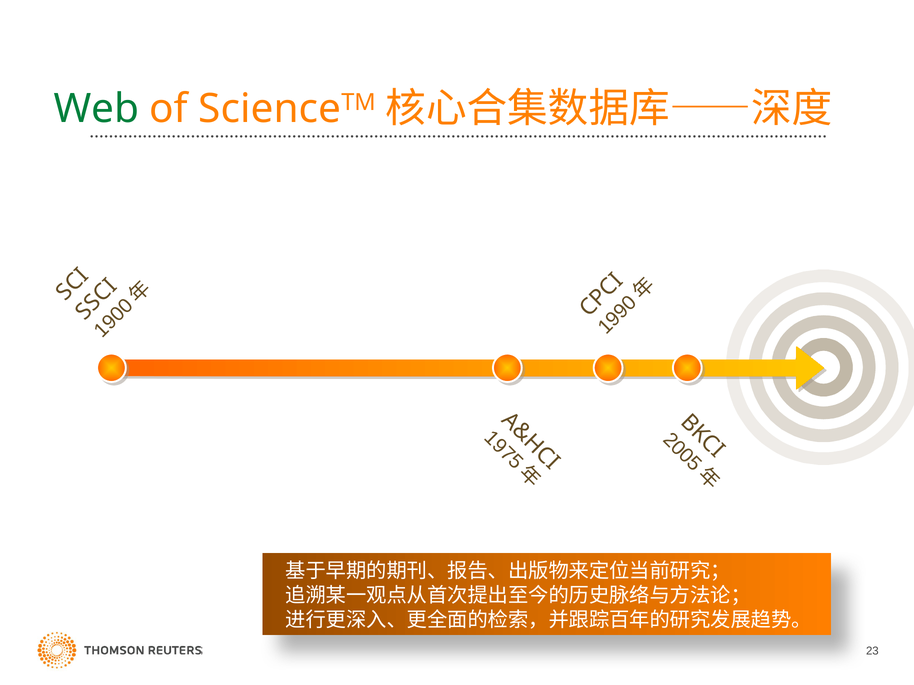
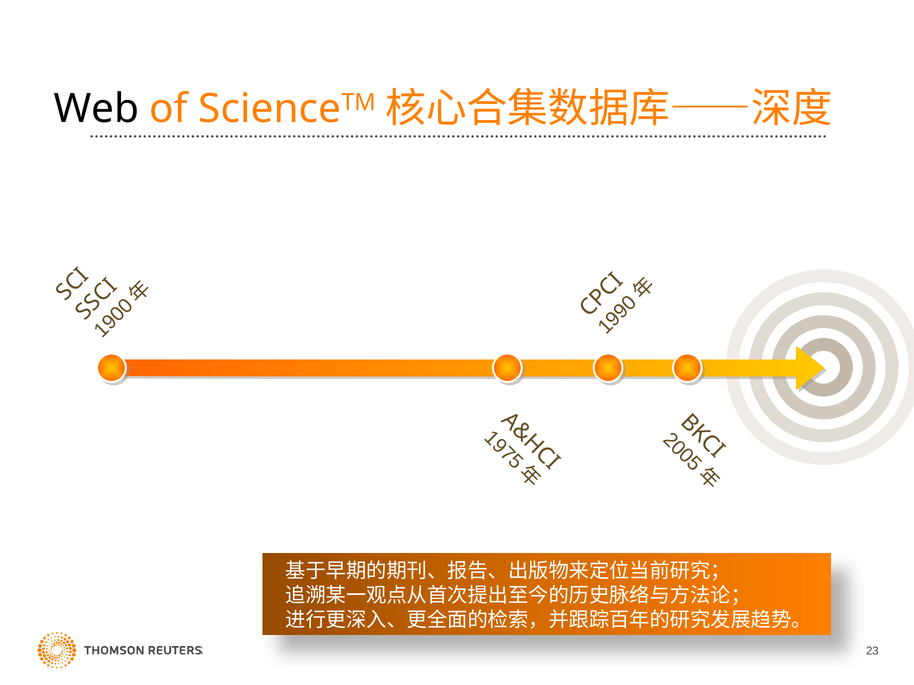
Web colour: green -> black (96, 109)
